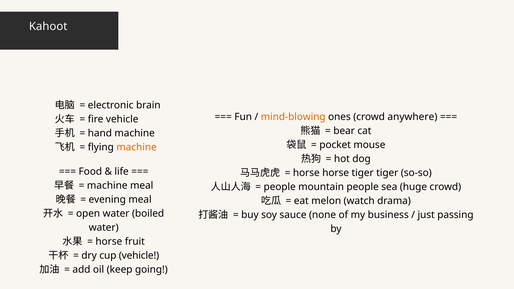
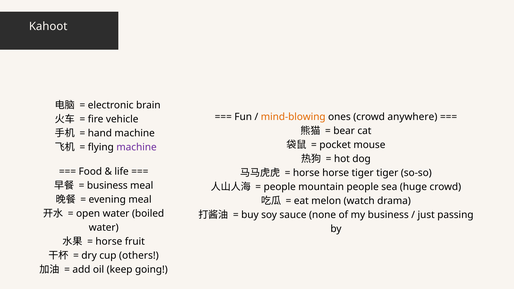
machine colour: orange -> purple (137, 147)
machine: machine -> business (107, 186)
cup vehicle: vehicle -> others (139, 256)
